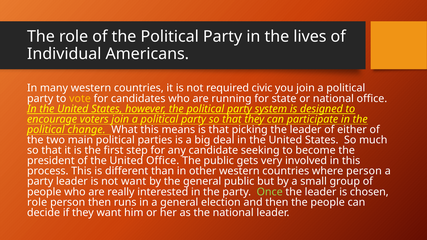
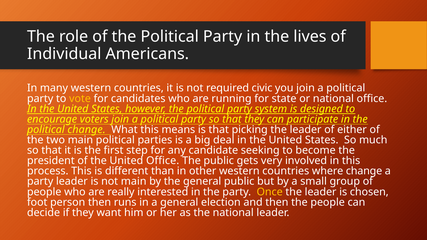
where person: person -> change (364, 171)
not want: want -> main (134, 182)
Once colour: light green -> yellow (270, 192)
role: role -> foot (37, 202)
